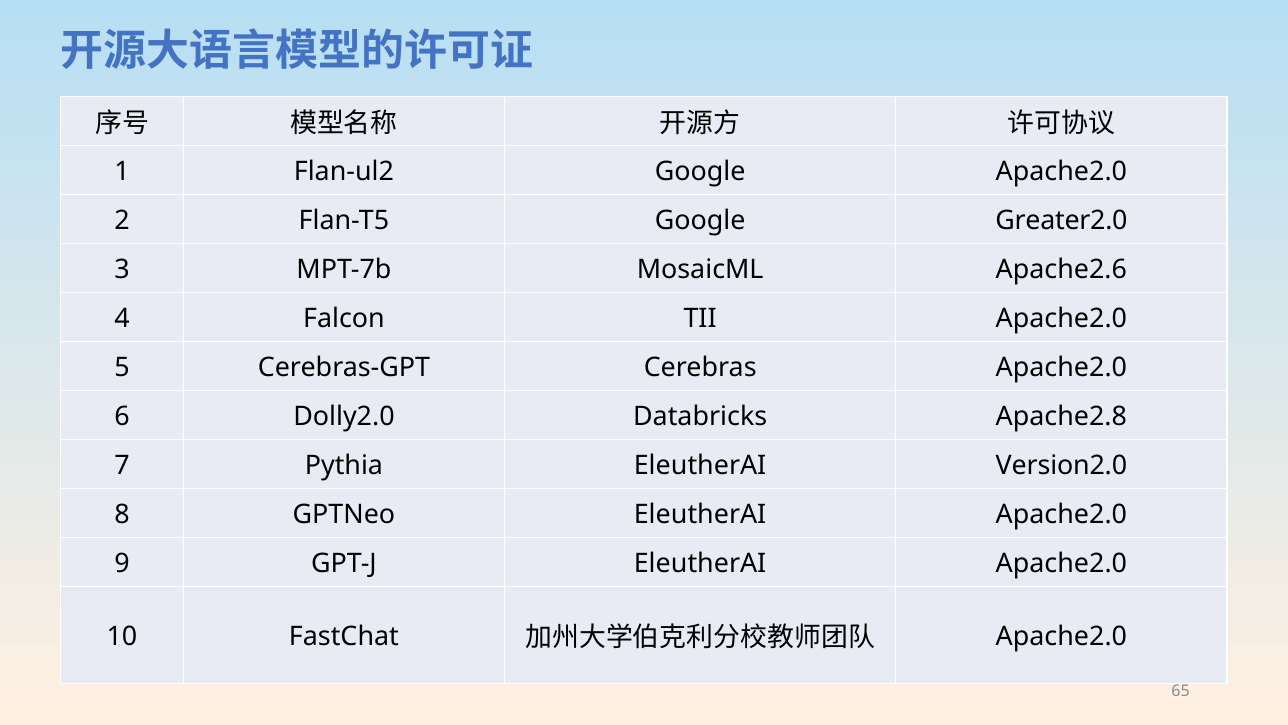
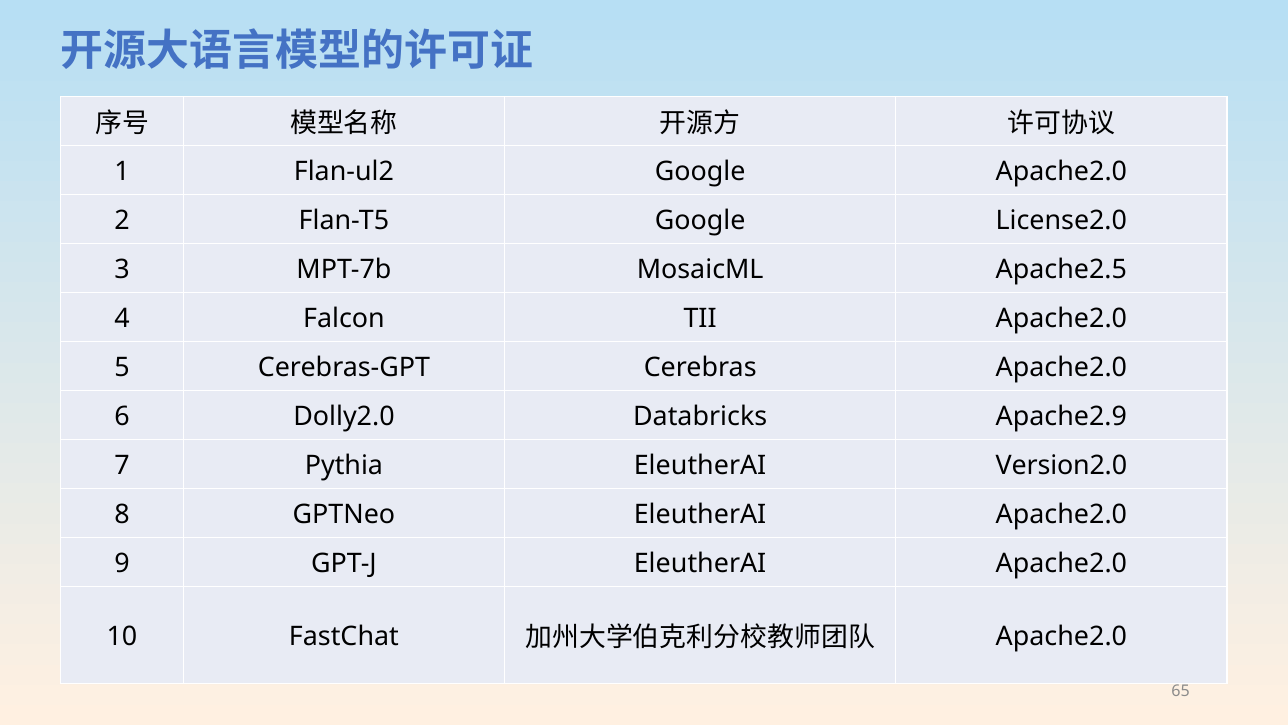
Greater2.0: Greater2.0 -> License2.0 (1061, 220)
Apache2.6: Apache2.6 -> Apache2.5 (1061, 269)
Apache2.8: Apache2.8 -> Apache2.9 (1061, 416)
